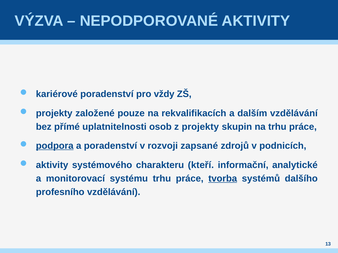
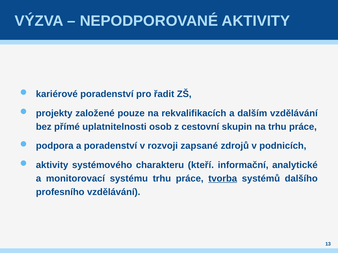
vždy: vždy -> řadit (164, 94)
z projekty: projekty -> cestovní (200, 127)
podpora underline: present -> none (55, 146)
